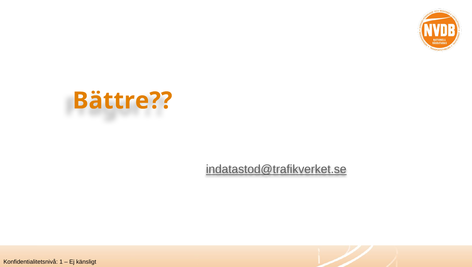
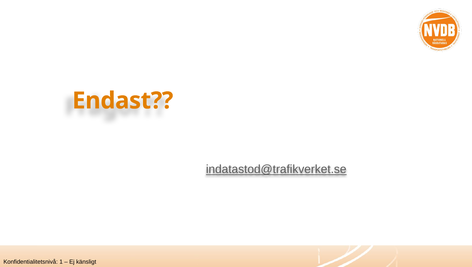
Bättre: Bättre -> Endast (123, 101)
